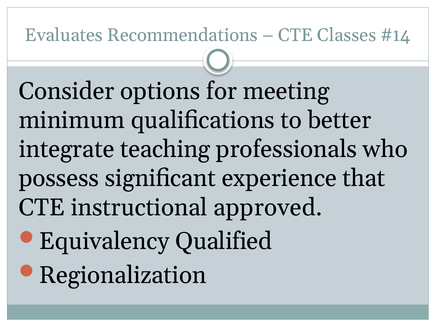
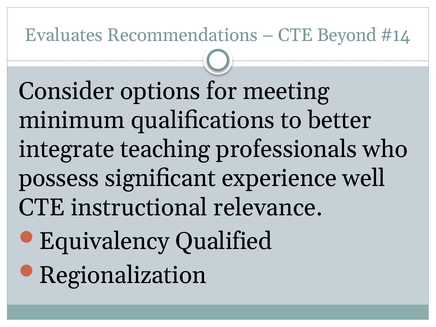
Classes: Classes -> Beyond (347, 35)
that: that -> well (364, 178)
approved: approved -> relevance (268, 207)
